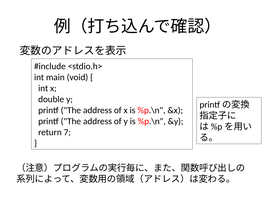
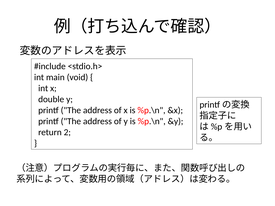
7: 7 -> 2 (67, 132)
